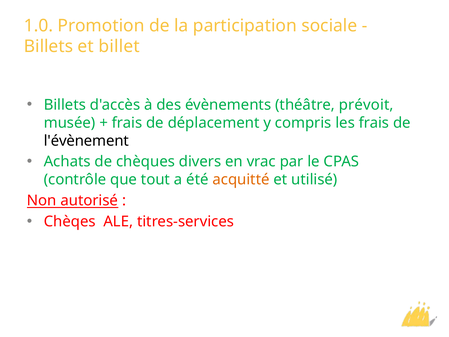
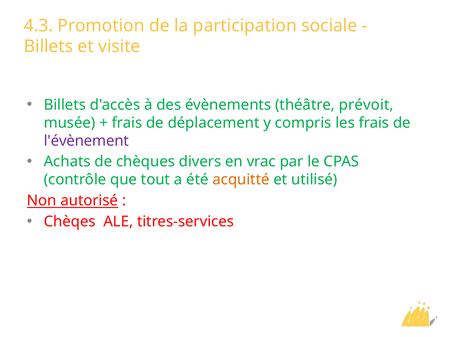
1.0: 1.0 -> 4.3 (39, 26)
billet: billet -> visite (119, 47)
l'évènement colour: black -> purple (86, 141)
